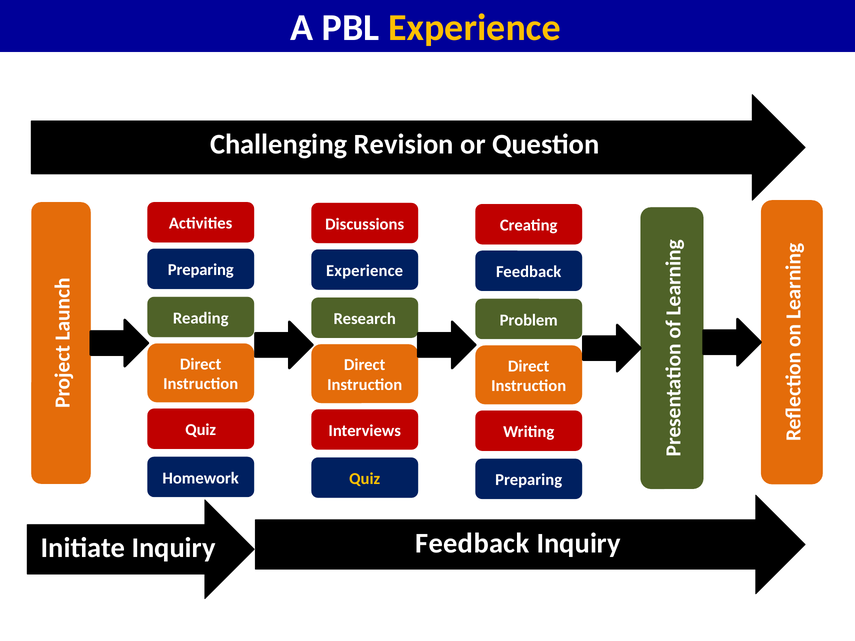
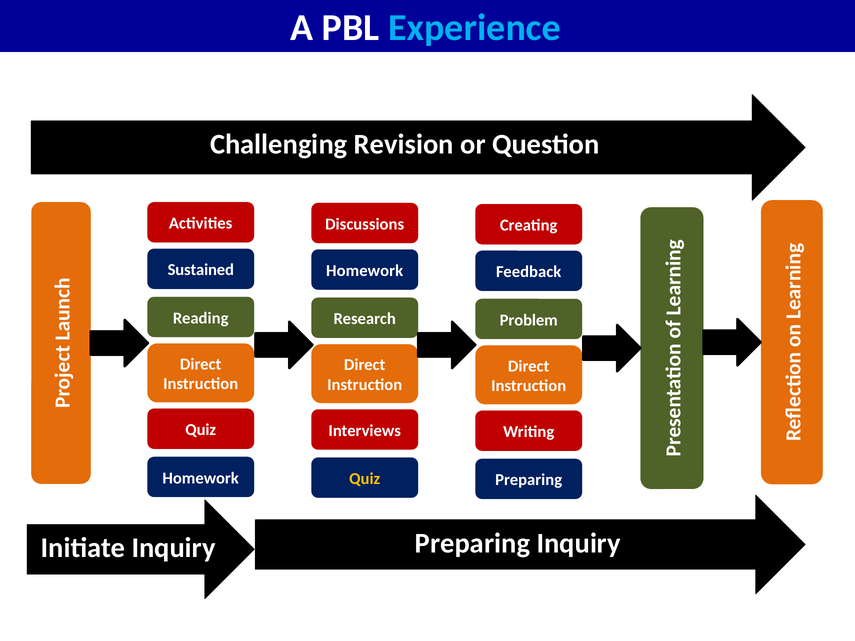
Experience colour: yellow -> light blue (475, 28)
Preparing: Preparing -> Sustained (201, 270)
Experience: Experience -> Homework (365, 271)
Feedback: Feedback -> Preparing (472, 543)
